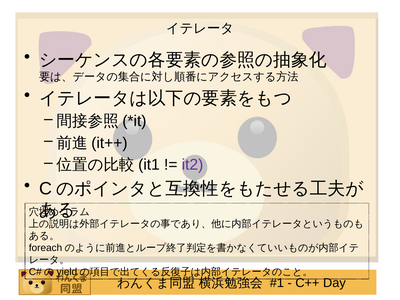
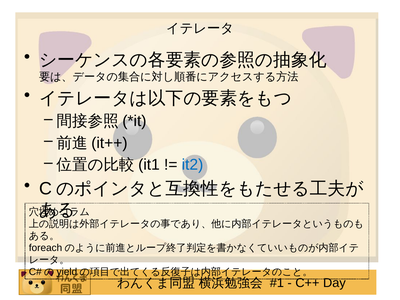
it2 colour: purple -> blue (192, 165)
